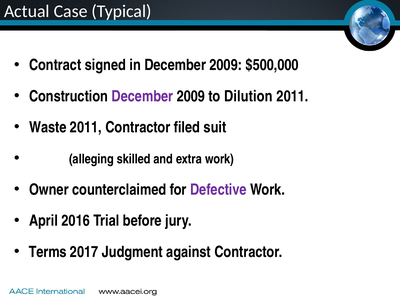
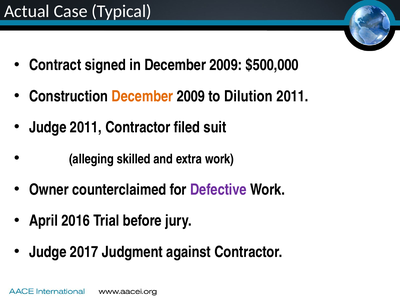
December colour: purple -> orange (142, 96)
Waste: Waste -> Judge (48, 127)
Terms: Terms -> Judge (48, 252)
